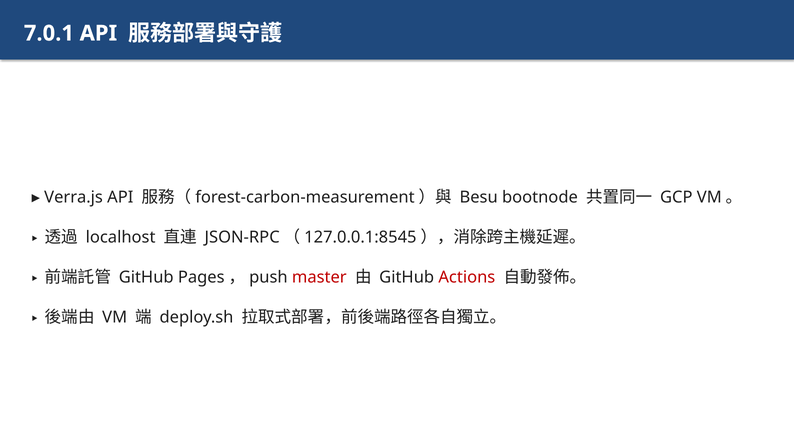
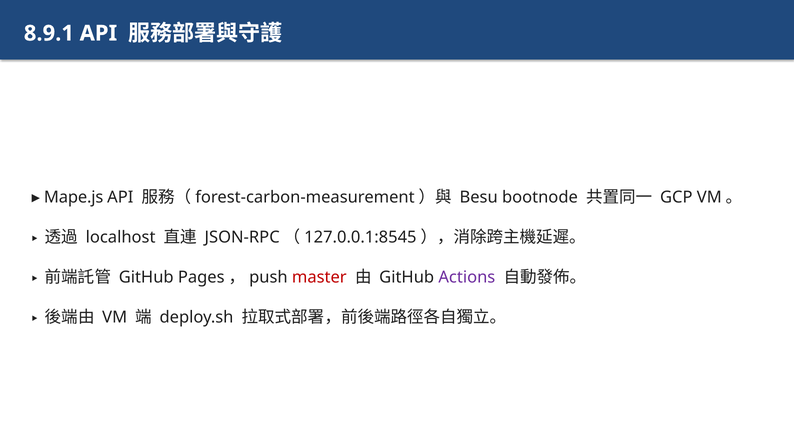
7.0.1: 7.0.1 -> 8.9.1 (49, 33)
Verra.js: Verra.js -> Mape.js (74, 197)
Actions colour: red -> purple (467, 277)
